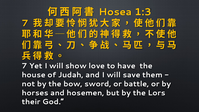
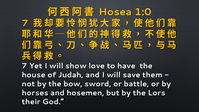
1:3: 1:3 -> 1:0 (143, 12)
